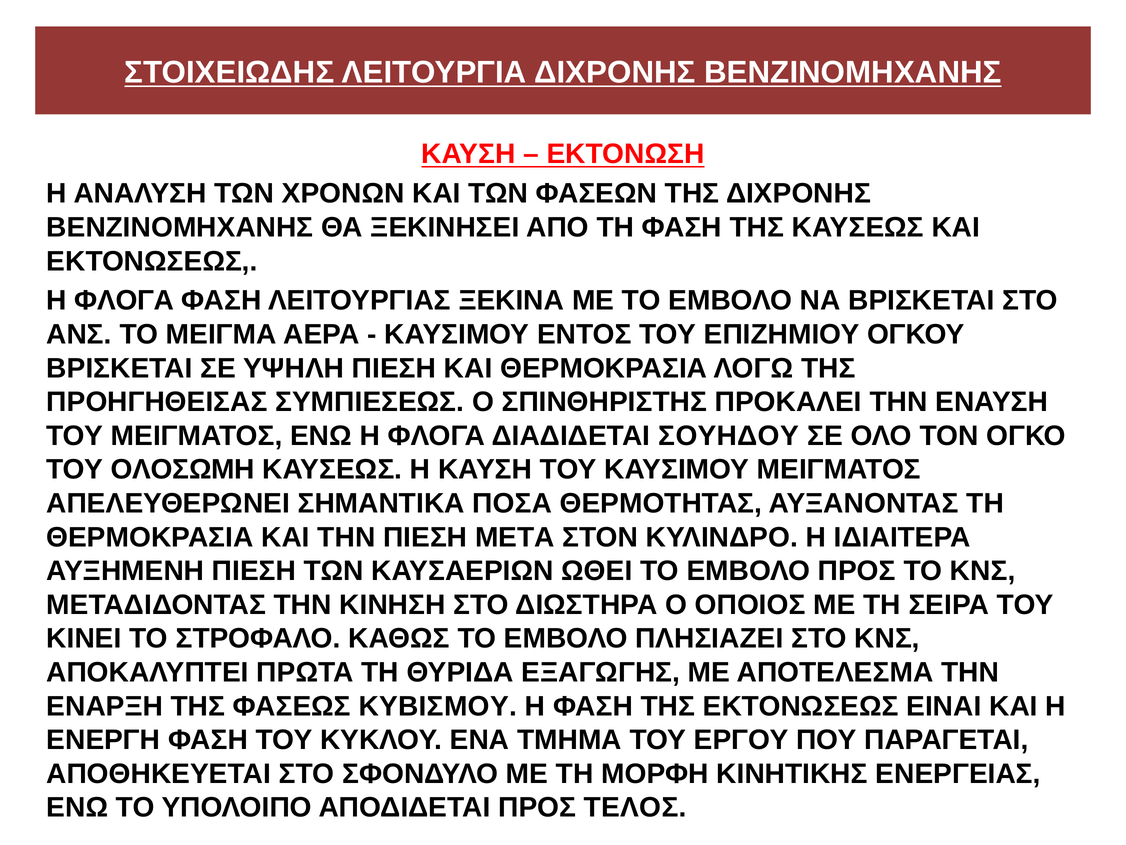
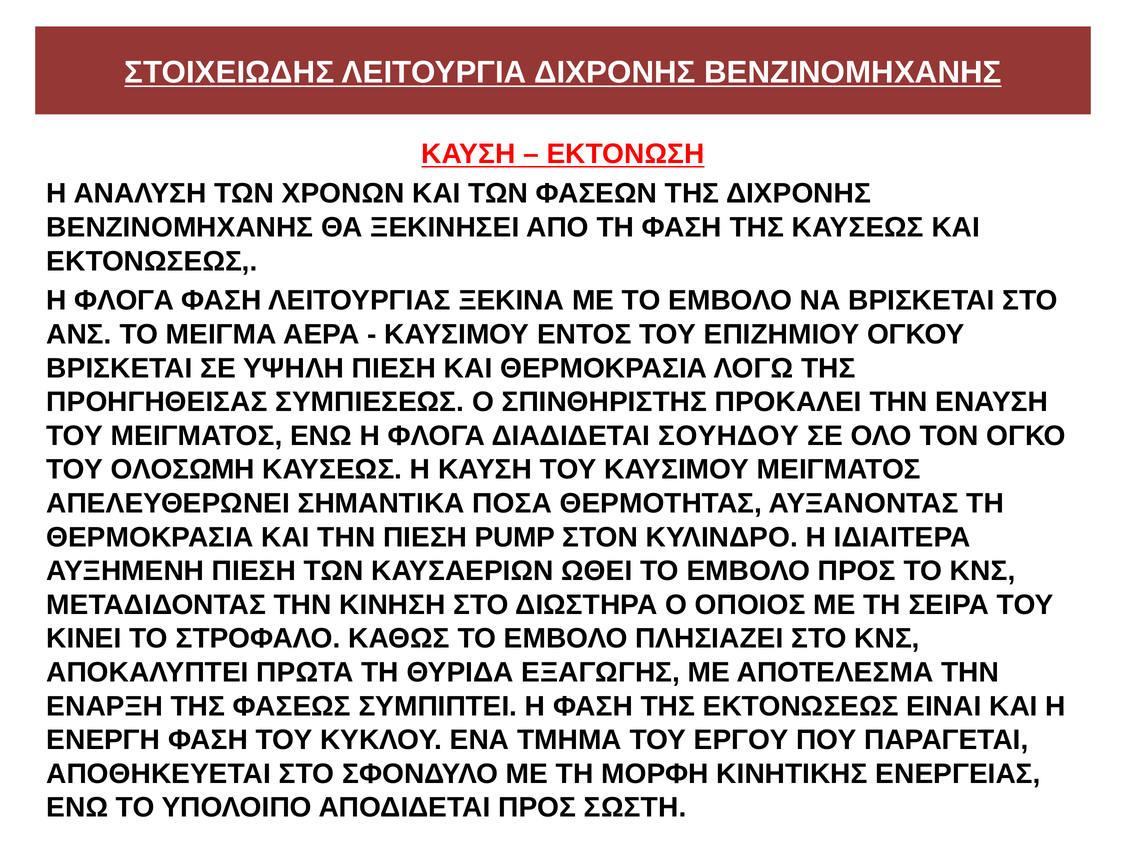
ΜΕΤΑ: ΜΕΤΑ -> ΡUMΡ (515, 537)
ΚΥΒΙΣΜΟΥ: ΚΥΒΙΣΜΟΥ -> ΣΥΜΠΙΠΤΕΙ (438, 706)
ΤΕΛΟΣ: ΤΕΛΟΣ -> ΣΩΣΤΗ (635, 807)
